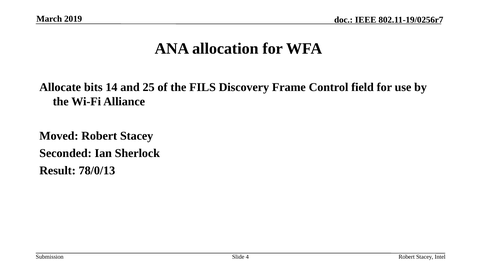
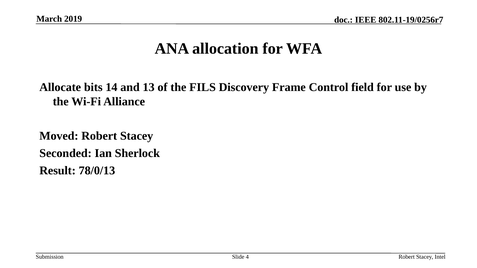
25: 25 -> 13 (149, 87)
